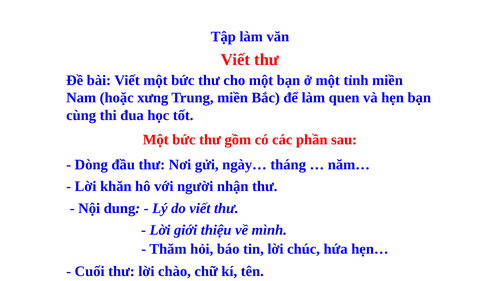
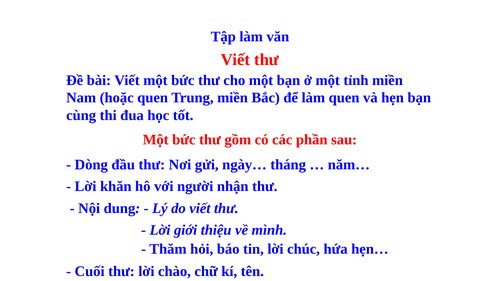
hoặc xưng: xưng -> quen (153, 98)
